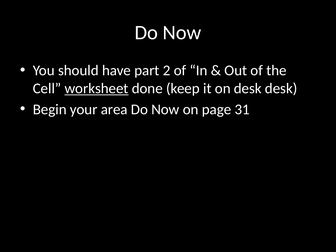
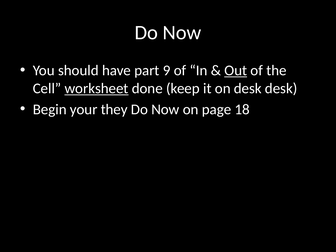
2: 2 -> 9 (167, 70)
Out underline: none -> present (236, 70)
area: area -> they (114, 109)
31: 31 -> 18 (242, 109)
